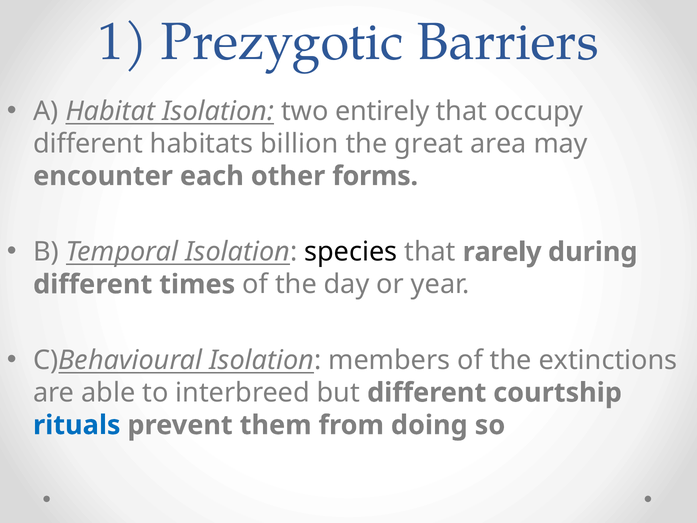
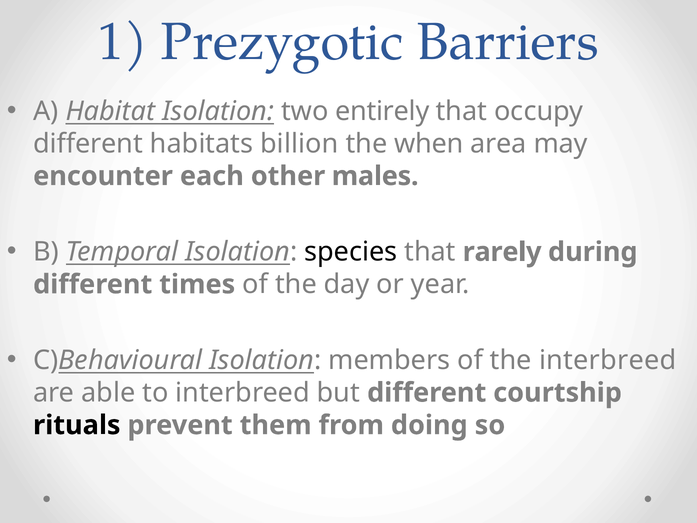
great: great -> when (429, 144)
forms: forms -> males (375, 176)
the extinctions: extinctions -> interbreed (608, 360)
rituals colour: blue -> black (77, 425)
